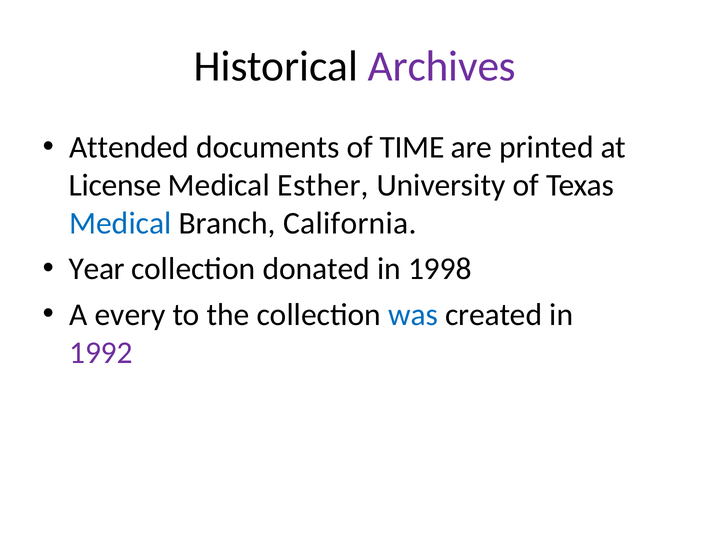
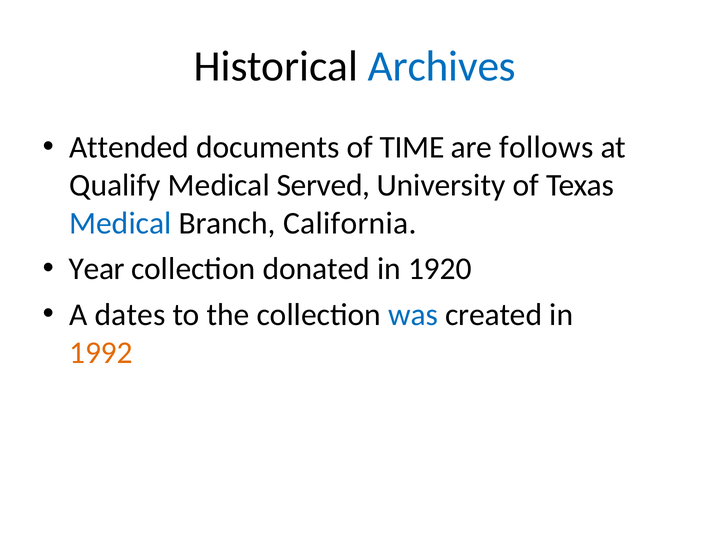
Archives colour: purple -> blue (442, 66)
printed: printed -> follows (546, 147)
License: License -> Qualify (115, 185)
Esther: Esther -> Served (323, 185)
1998: 1998 -> 1920 (440, 269)
every: every -> dates (130, 314)
1992 colour: purple -> orange (101, 352)
